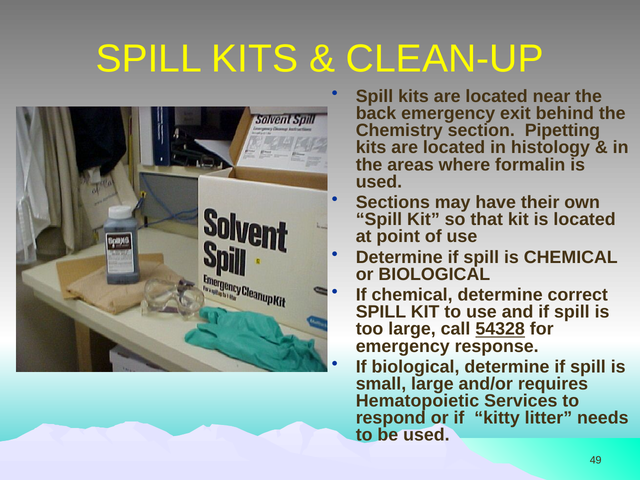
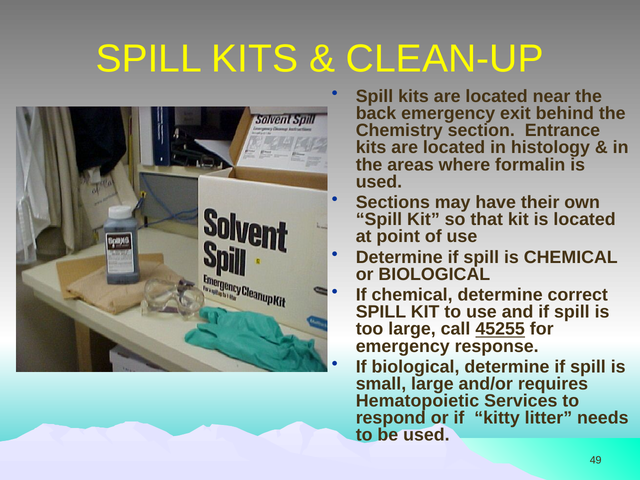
Pipetting: Pipetting -> Entrance (562, 130)
54328: 54328 -> 45255 (500, 329)
